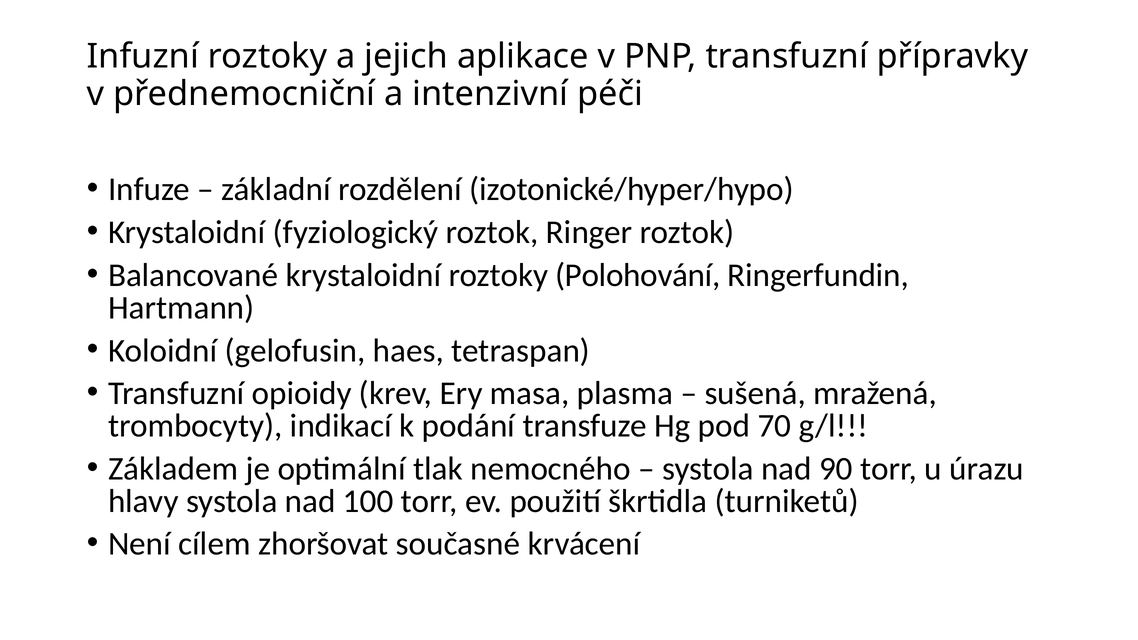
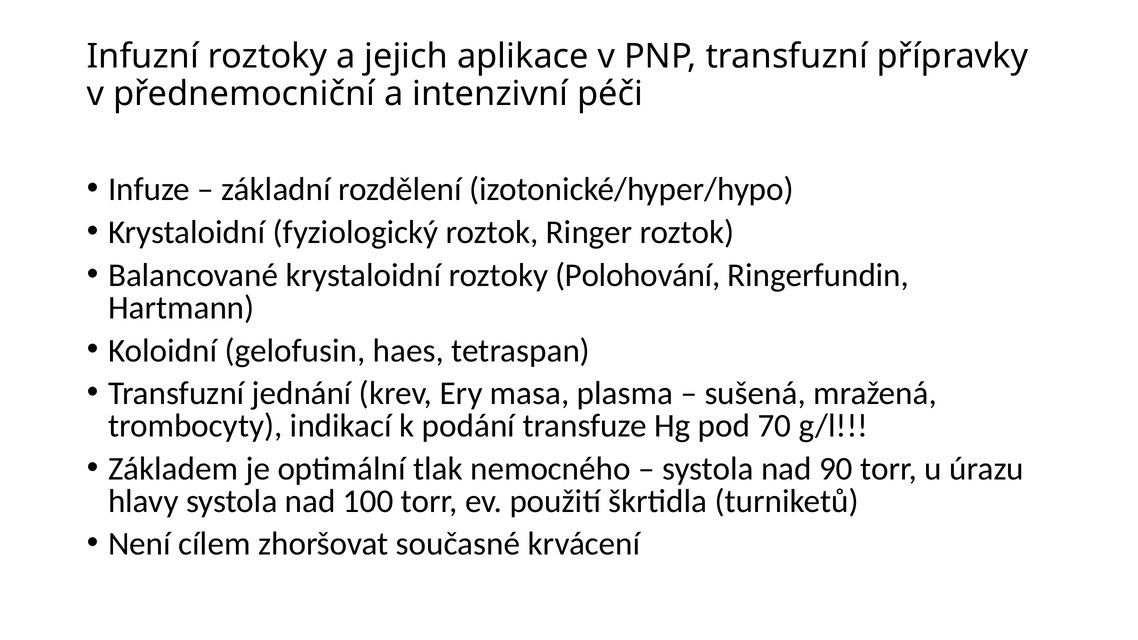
opioidy: opioidy -> jednání (302, 394)
